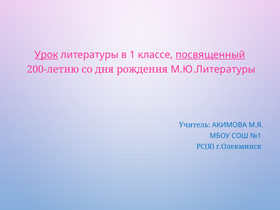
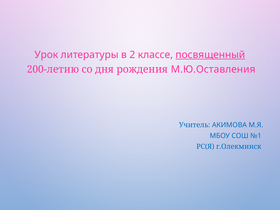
Урок underline: present -> none (46, 55)
1: 1 -> 2 (132, 55)
М.Ю.Литературы: М.Ю.Литературы -> М.Ю.Оставления (213, 69)
